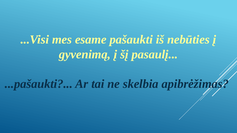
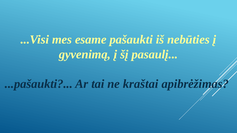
skelbia: skelbia -> kraštai (141, 84)
